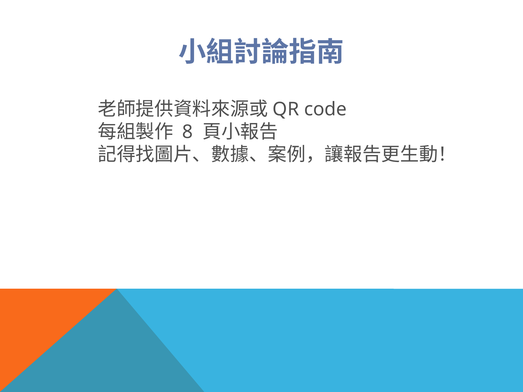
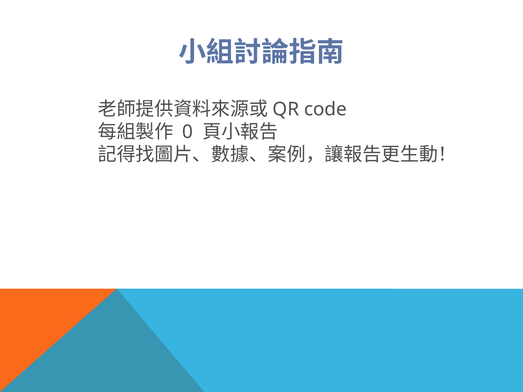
8: 8 -> 0 (188, 132)
